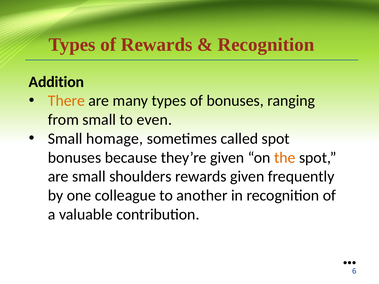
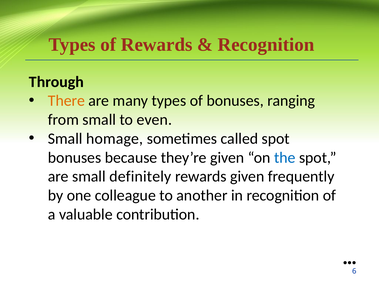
Addition: Addition -> Through (56, 82)
the colour: orange -> blue (285, 158)
shoulders: shoulders -> definitely (140, 177)
